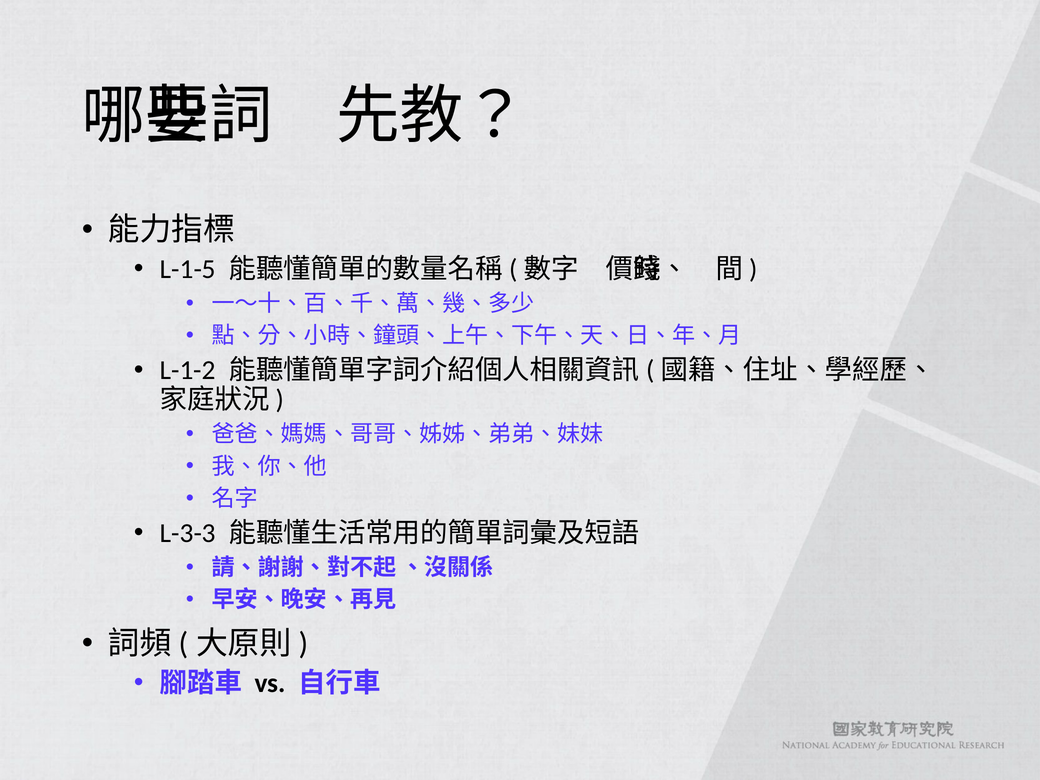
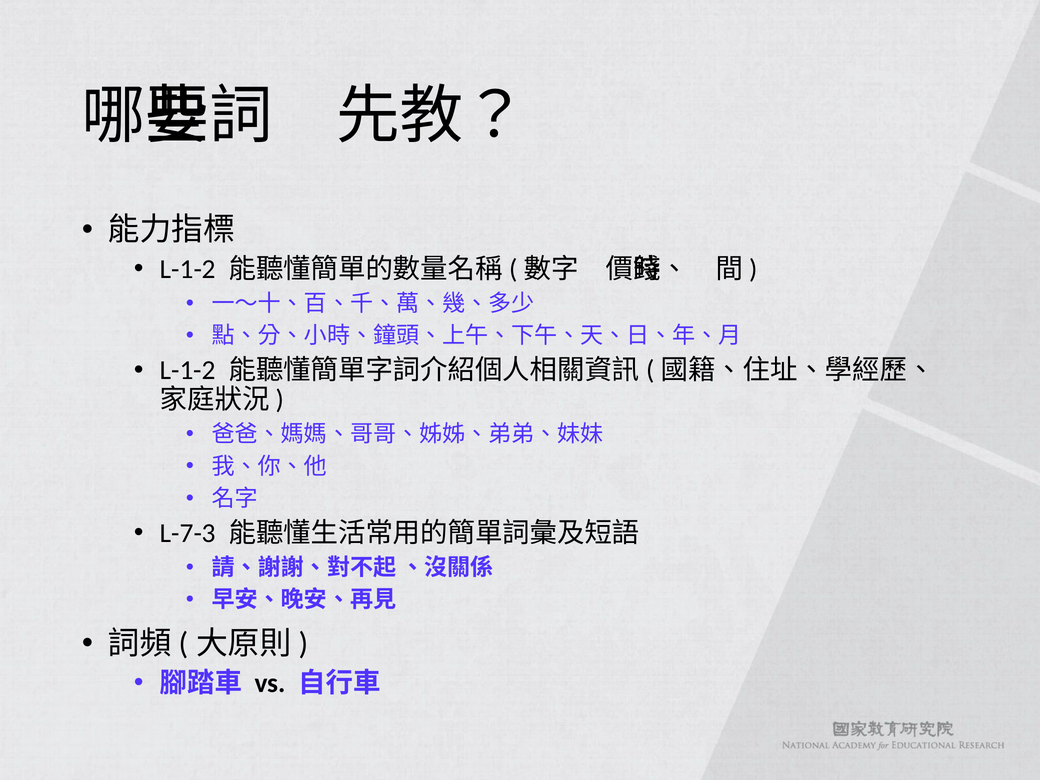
L-1-5: L-1-5 -> L-1-2 (188, 269)
L-3-3: L-3-3 -> L-7-3 (188, 533)
